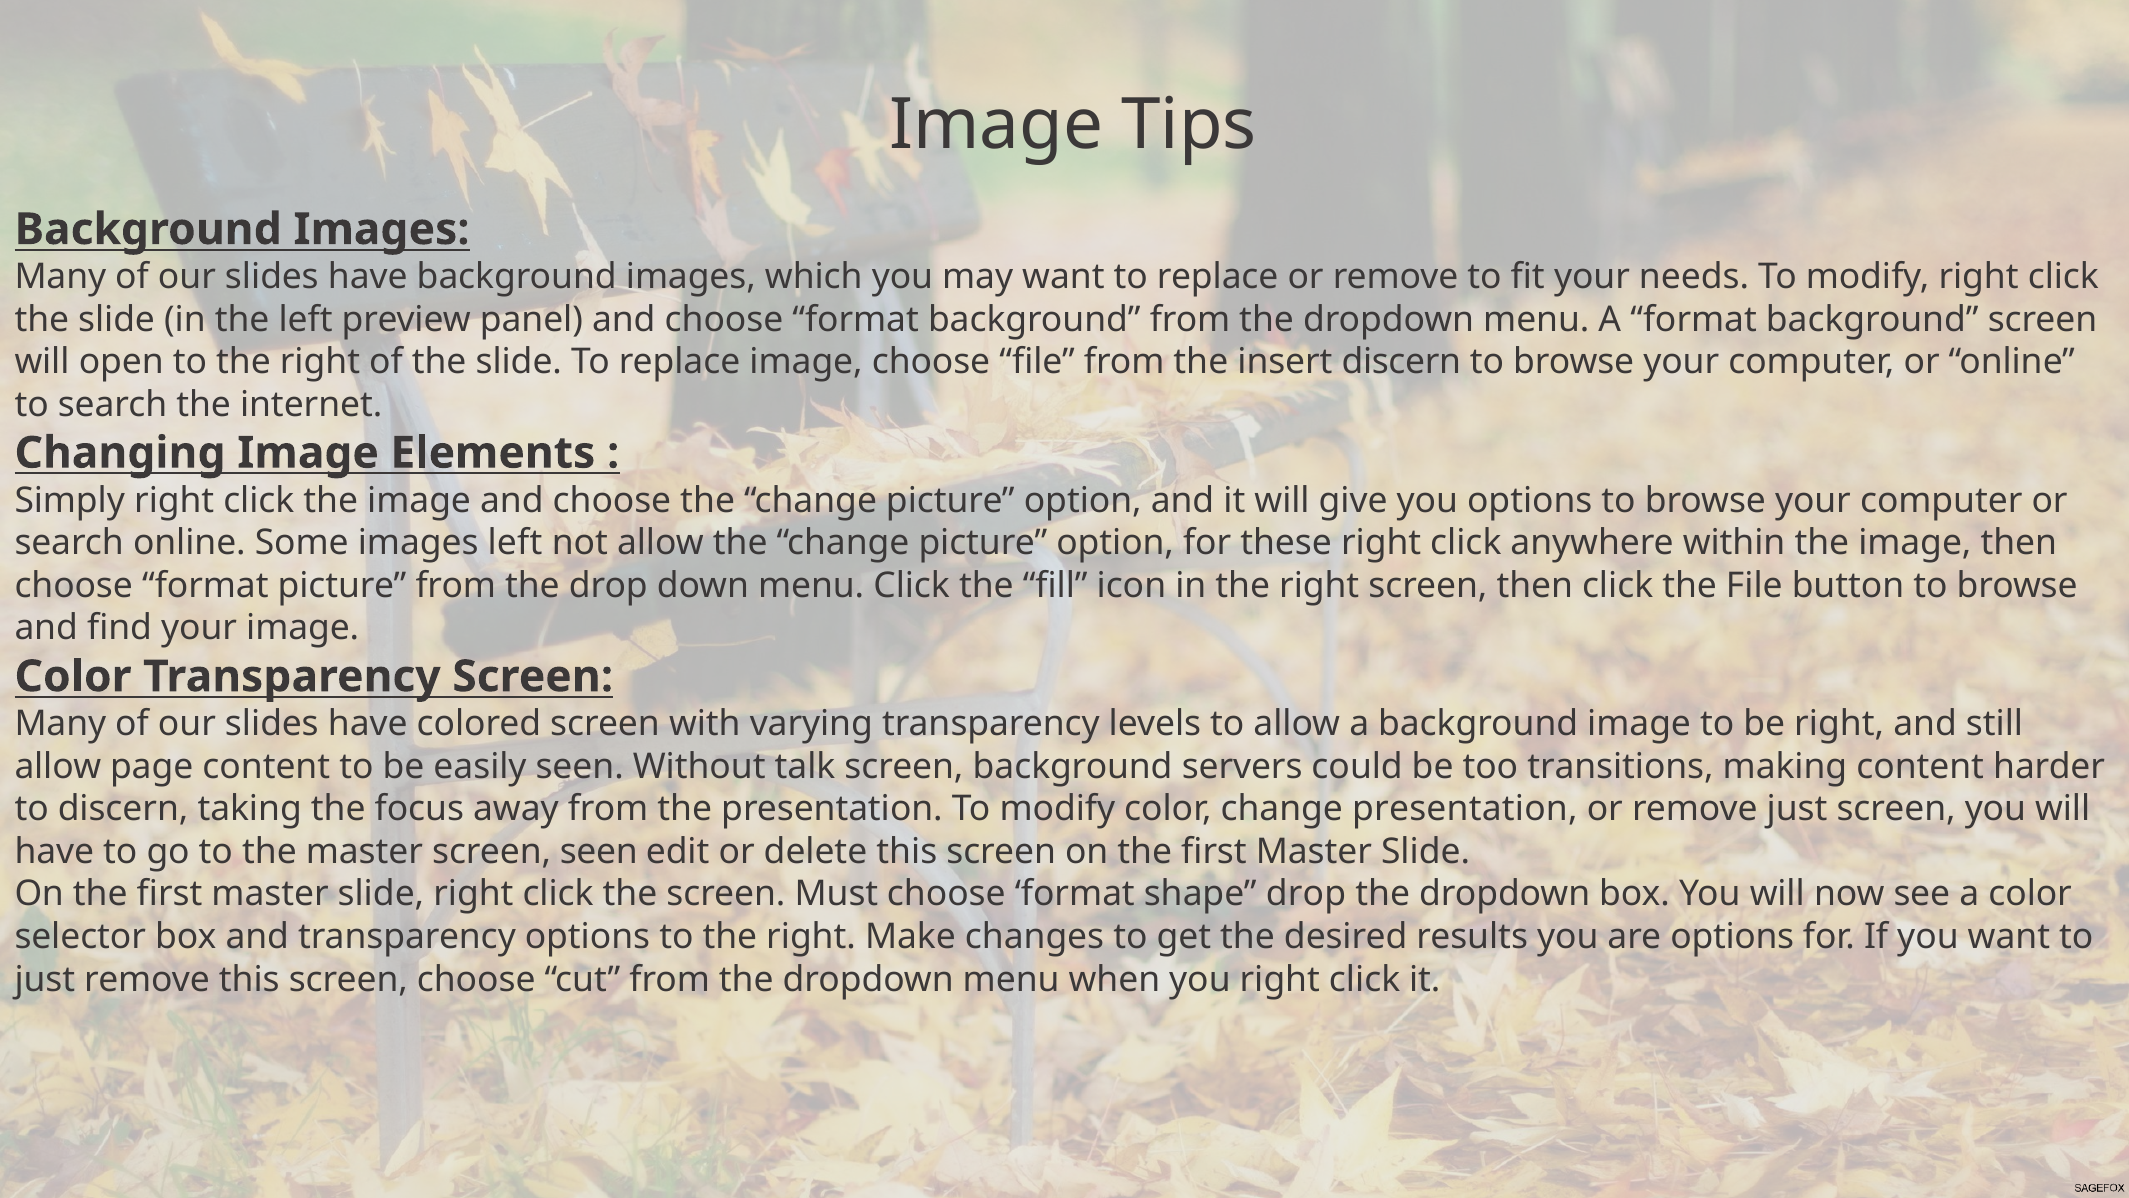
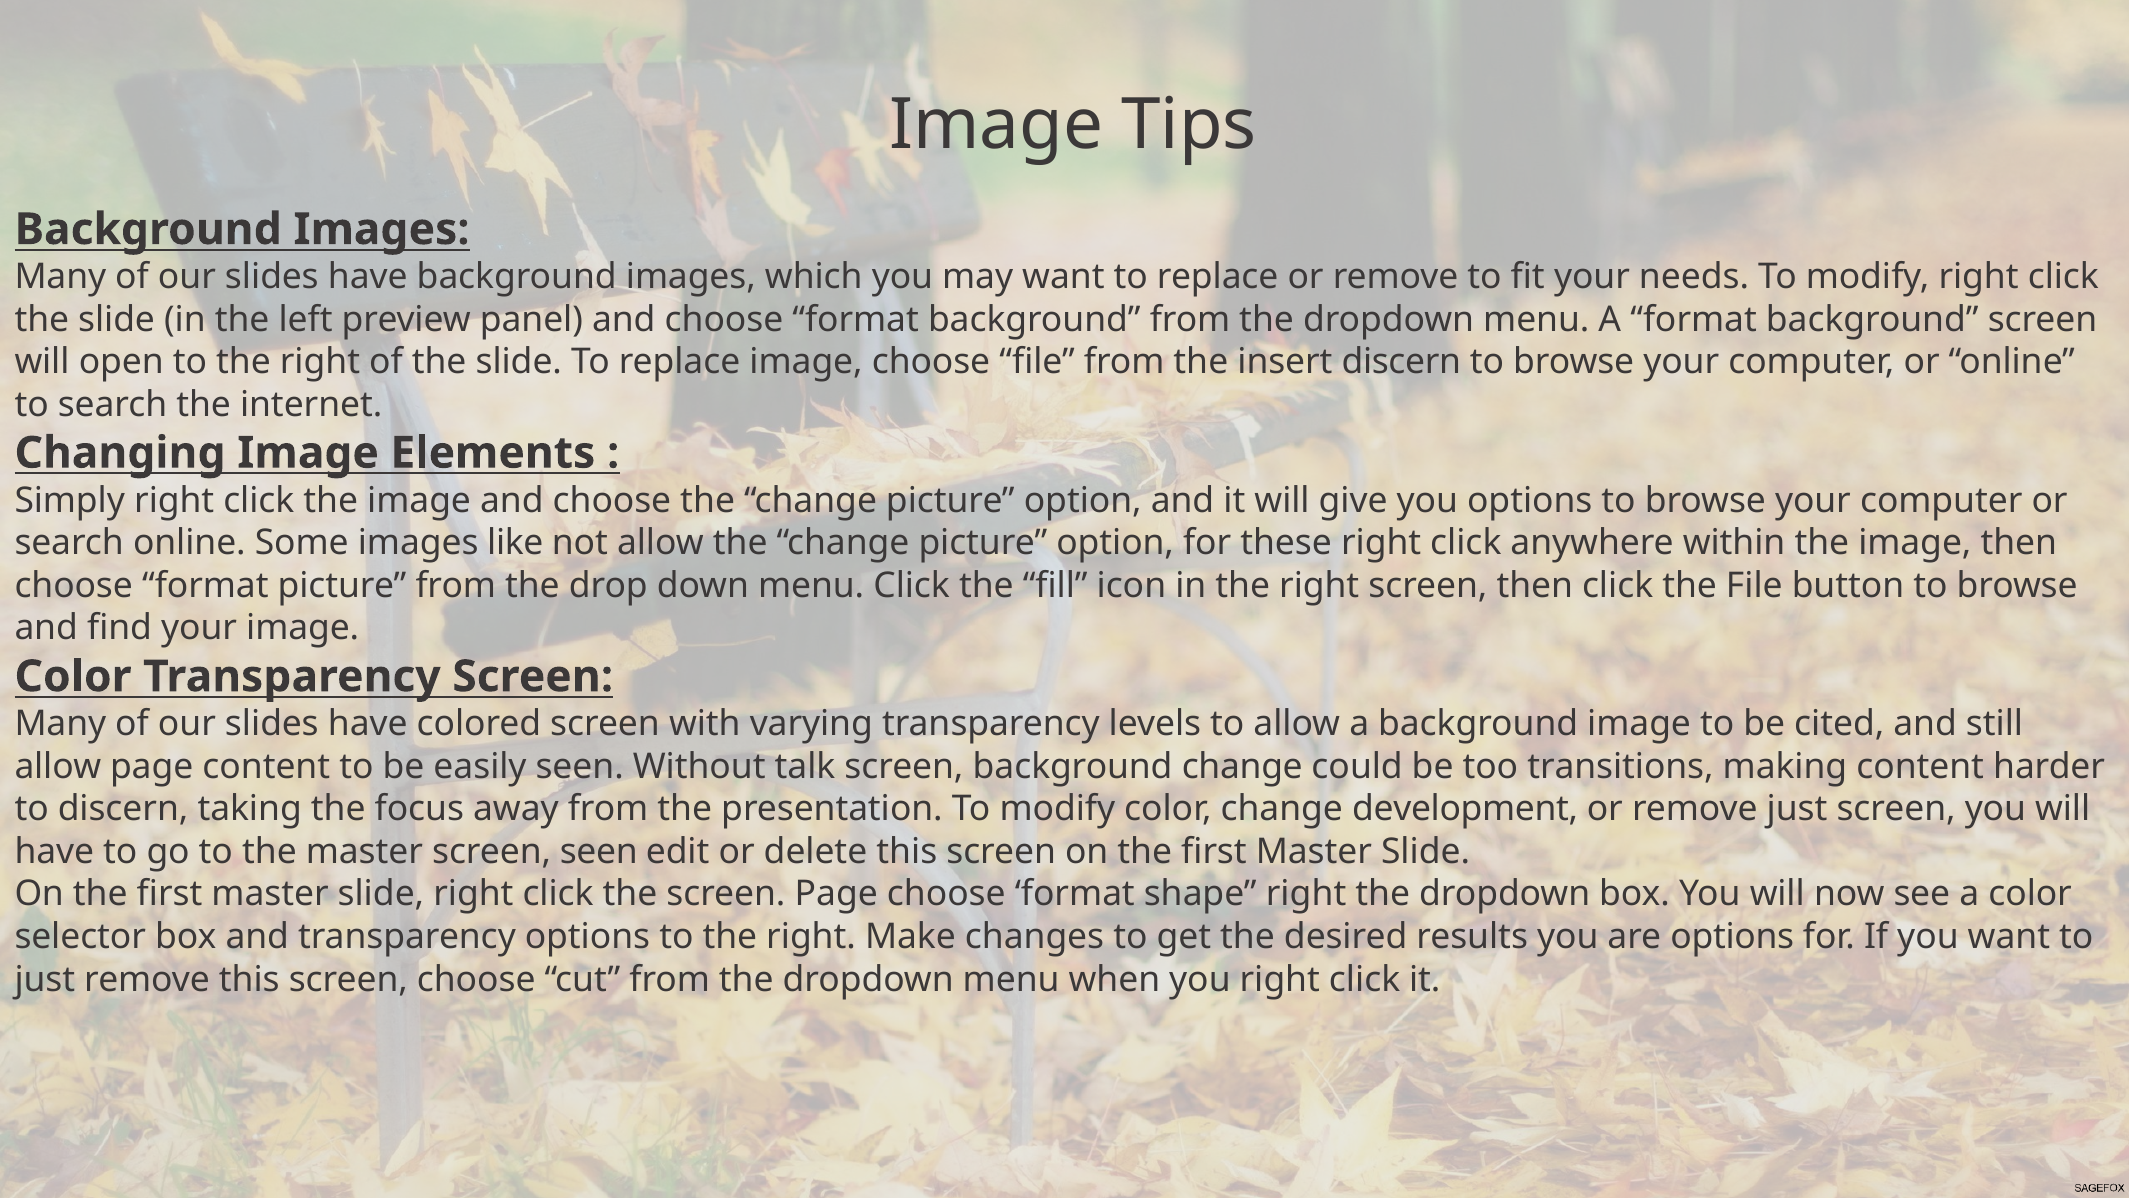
images left: left -> like (515, 543)
be right: right -> cited (1839, 724)
background servers: servers -> change (1242, 766)
change presentation: presentation -> development (1465, 809)
screen Must: Must -> Page (836, 894)
shape drop: drop -> right (1306, 894)
